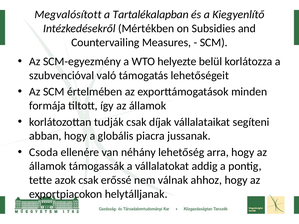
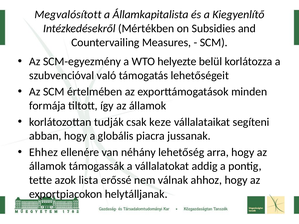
Tartalékalapban: Tartalékalapban -> Államkapitalista (151, 15)
díjak: díjak -> keze (160, 122)
Csoda: Csoda -> Ehhez (44, 152)
azok csak: csak -> lista (88, 180)
